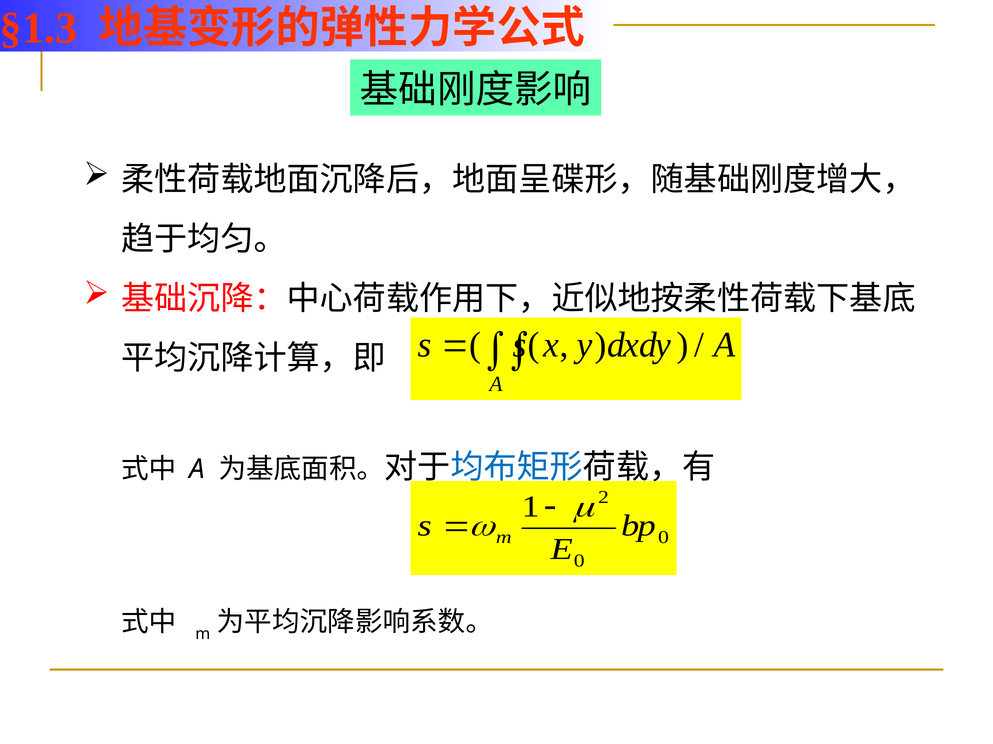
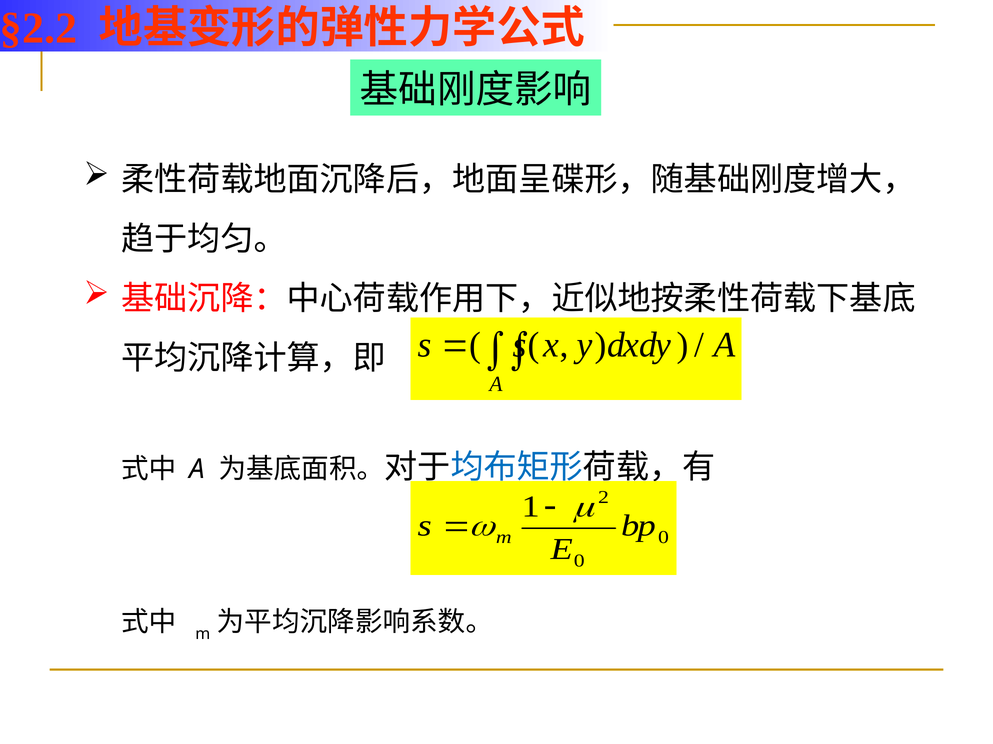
§1.3: §1.3 -> §2.2 (39, 28)
